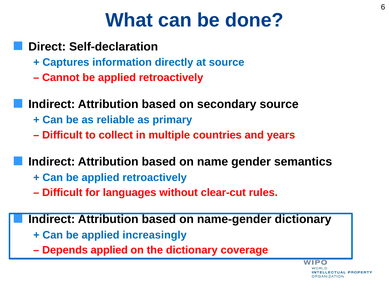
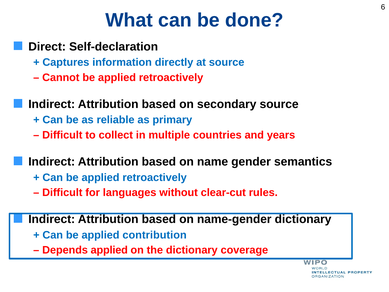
increasingly: increasingly -> contribution (155, 235)
